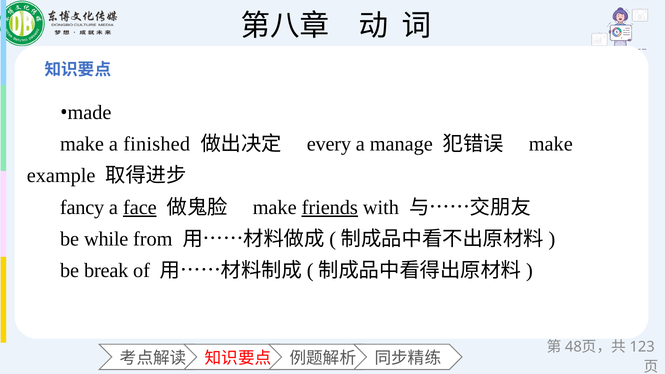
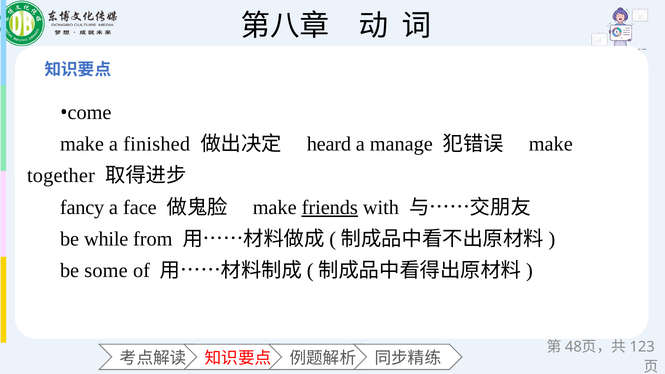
made: made -> come (90, 112)
every: every -> heard (329, 144)
example: example -> together (61, 176)
face underline: present -> none (140, 207)
break: break -> some (106, 271)
